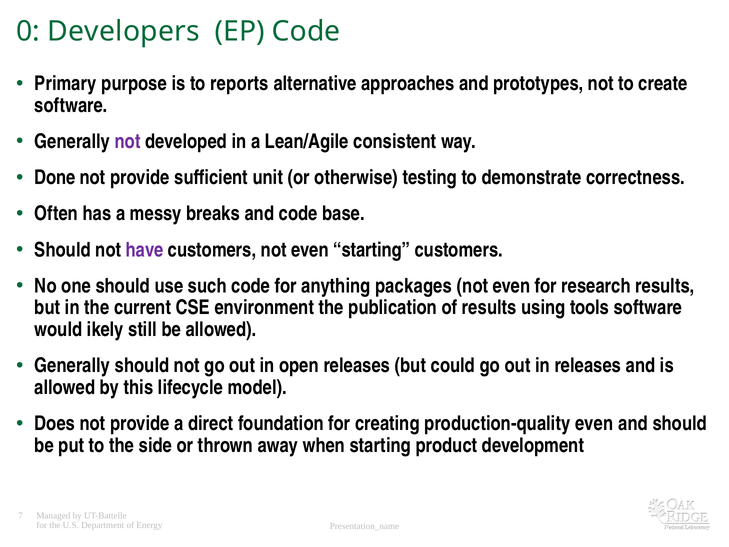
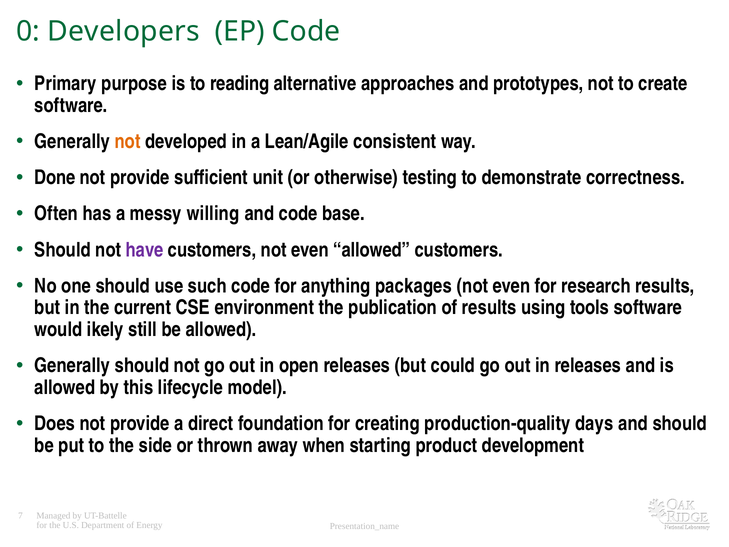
reports: reports -> reading (240, 84)
not colour: purple -> orange (128, 142)
breaks: breaks -> willing (213, 214)
even starting: starting -> allowed (372, 250)
production-quality even: even -> days (594, 423)
